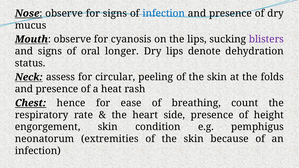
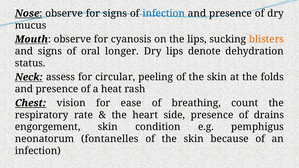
blisters colour: purple -> orange (266, 39)
hence: hence -> vision (71, 103)
height: height -> drains (269, 115)
extremities: extremities -> fontanelles (110, 139)
